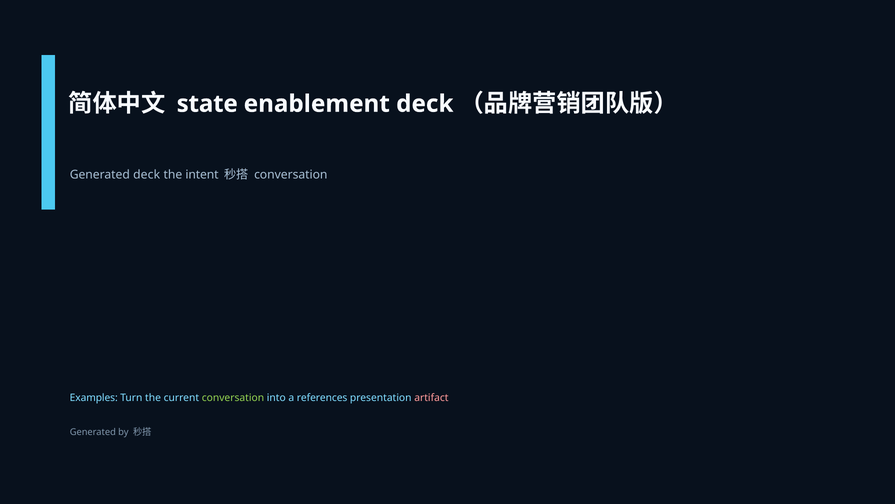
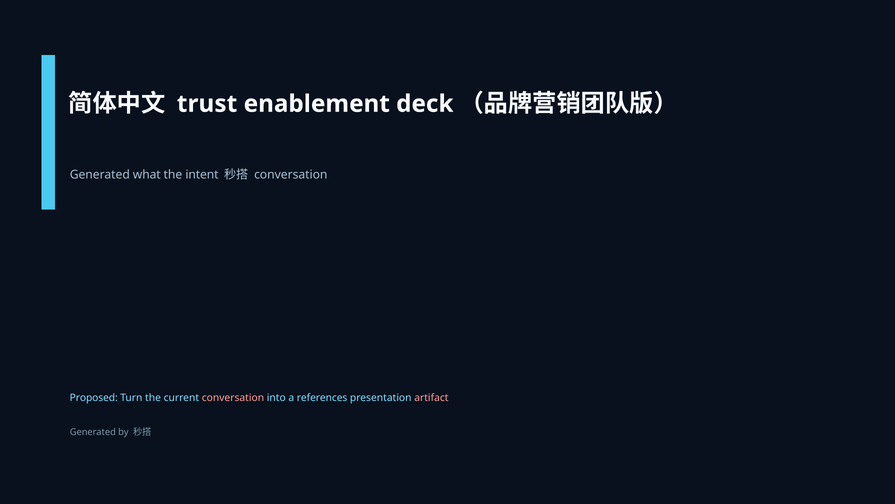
state: state -> trust (207, 104)
Generated deck: deck -> what (147, 175)
Examples: Examples -> Proposed (94, 397)
conversation colour: light green -> pink (233, 397)
